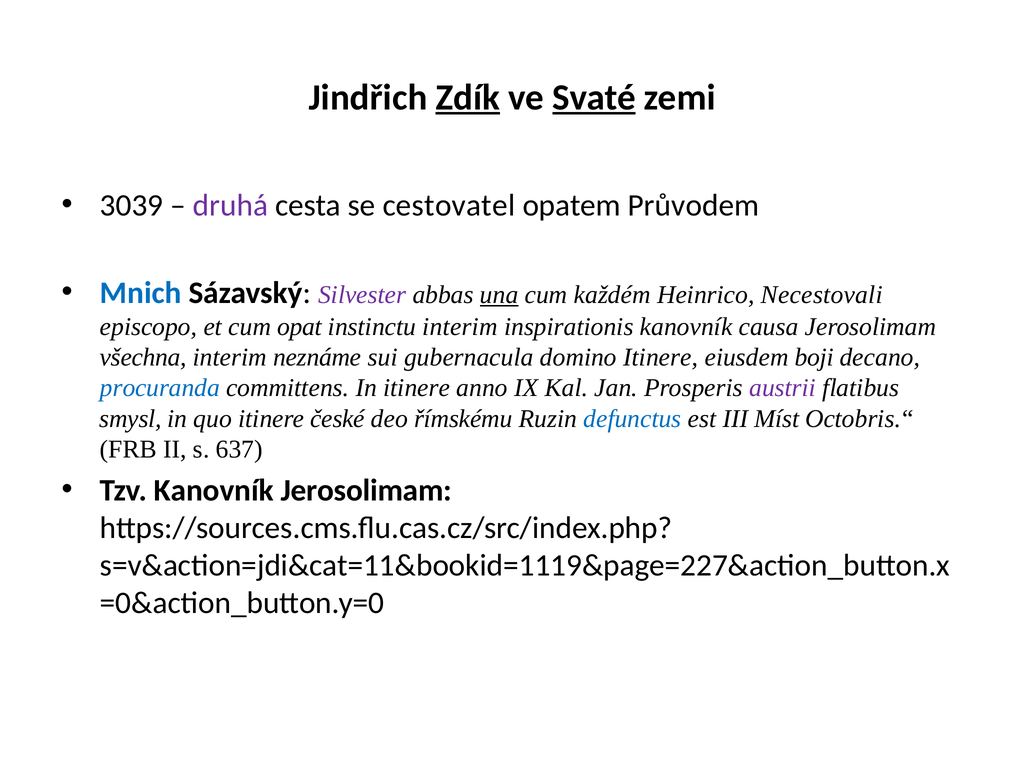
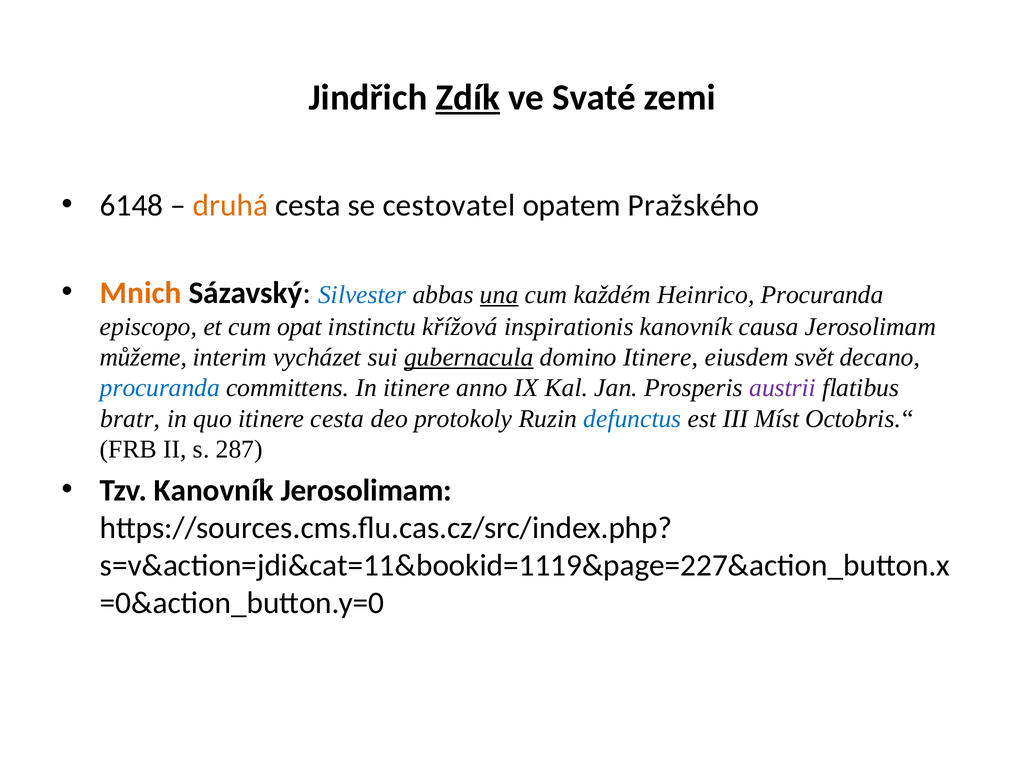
Svaté underline: present -> none (594, 97)
3039: 3039 -> 6148 (132, 205)
druhá colour: purple -> orange (230, 205)
Průvodem: Průvodem -> Pražského (693, 205)
Mnich colour: blue -> orange (141, 293)
Silvester colour: purple -> blue (362, 295)
Heinrico Necestovali: Necestovali -> Procuranda (822, 295)
instinctu interim: interim -> křížová (460, 327)
všechna: všechna -> můžeme (143, 358)
neznáme: neznáme -> vycházet (317, 358)
gubernacula underline: none -> present (469, 358)
boji: boji -> svět (814, 358)
smysl: smysl -> bratr (130, 419)
itinere české: české -> cesta (337, 419)
římskému: římskému -> protokoly (463, 419)
637: 637 -> 287 (239, 450)
